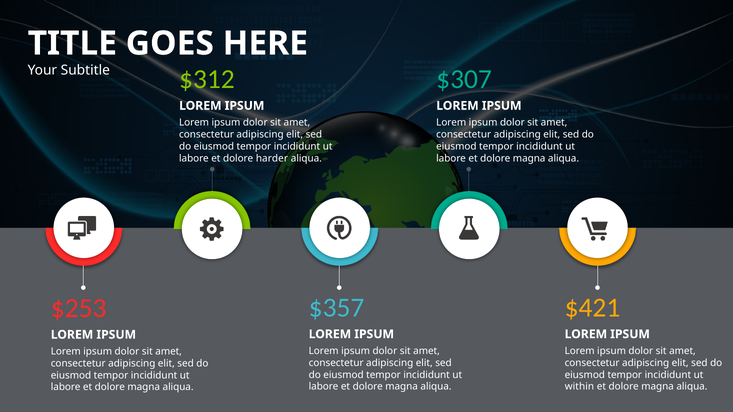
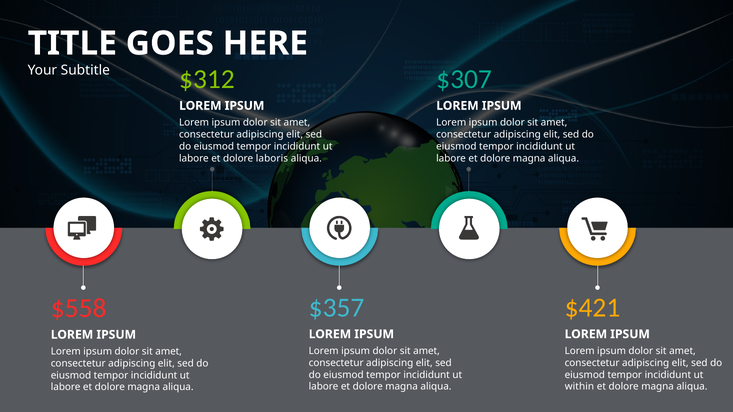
harder: harder -> laboris (272, 158)
$253: $253 -> $558 (79, 309)
